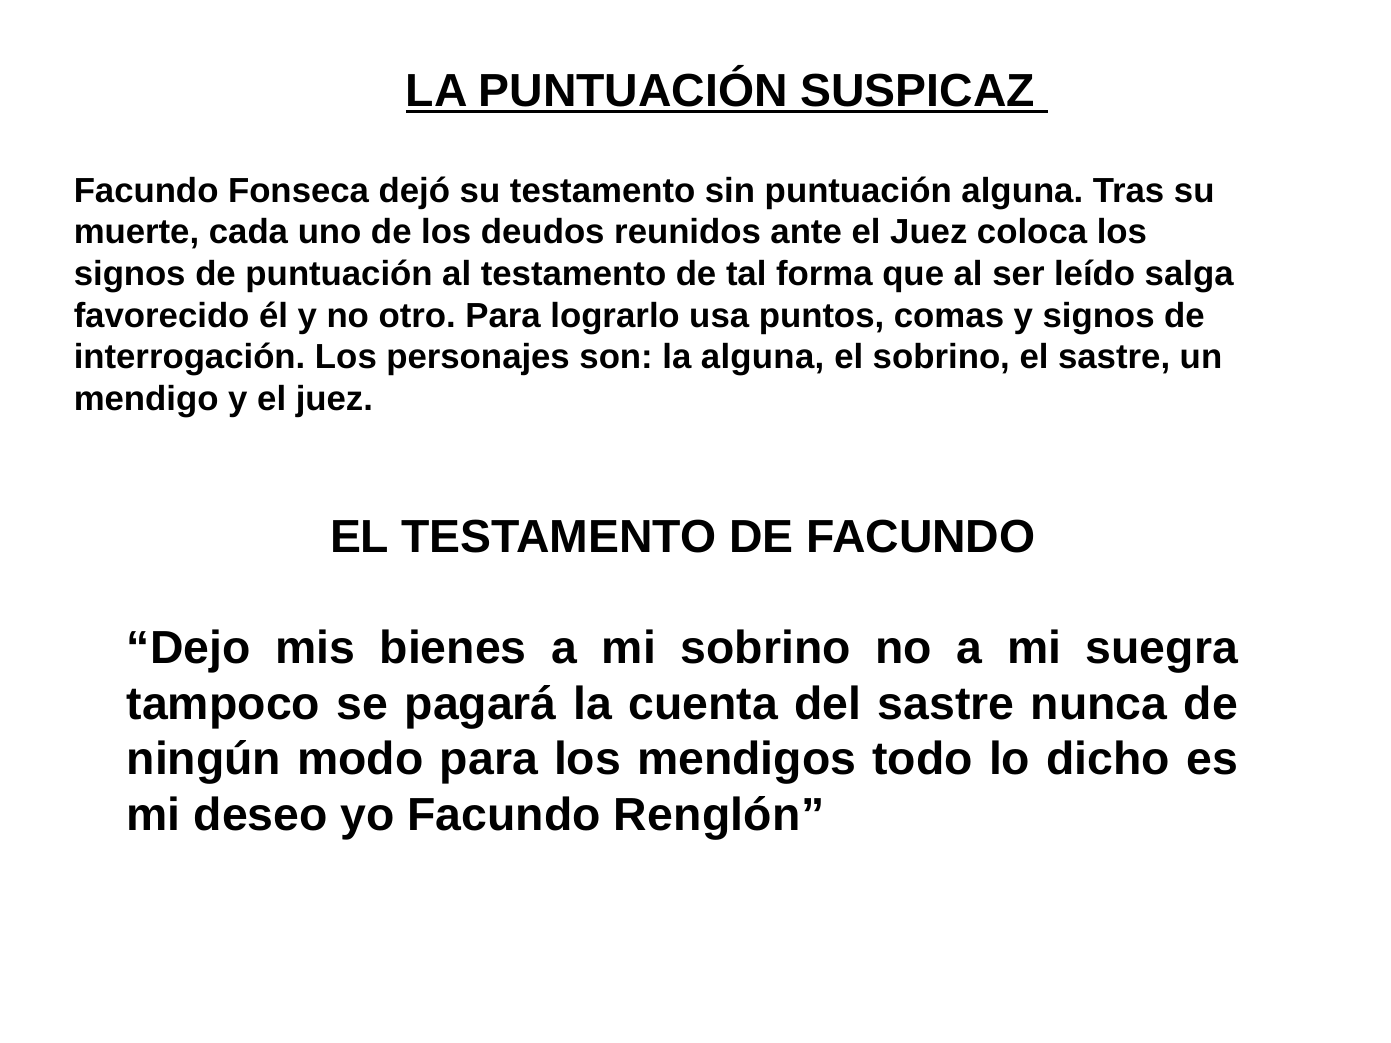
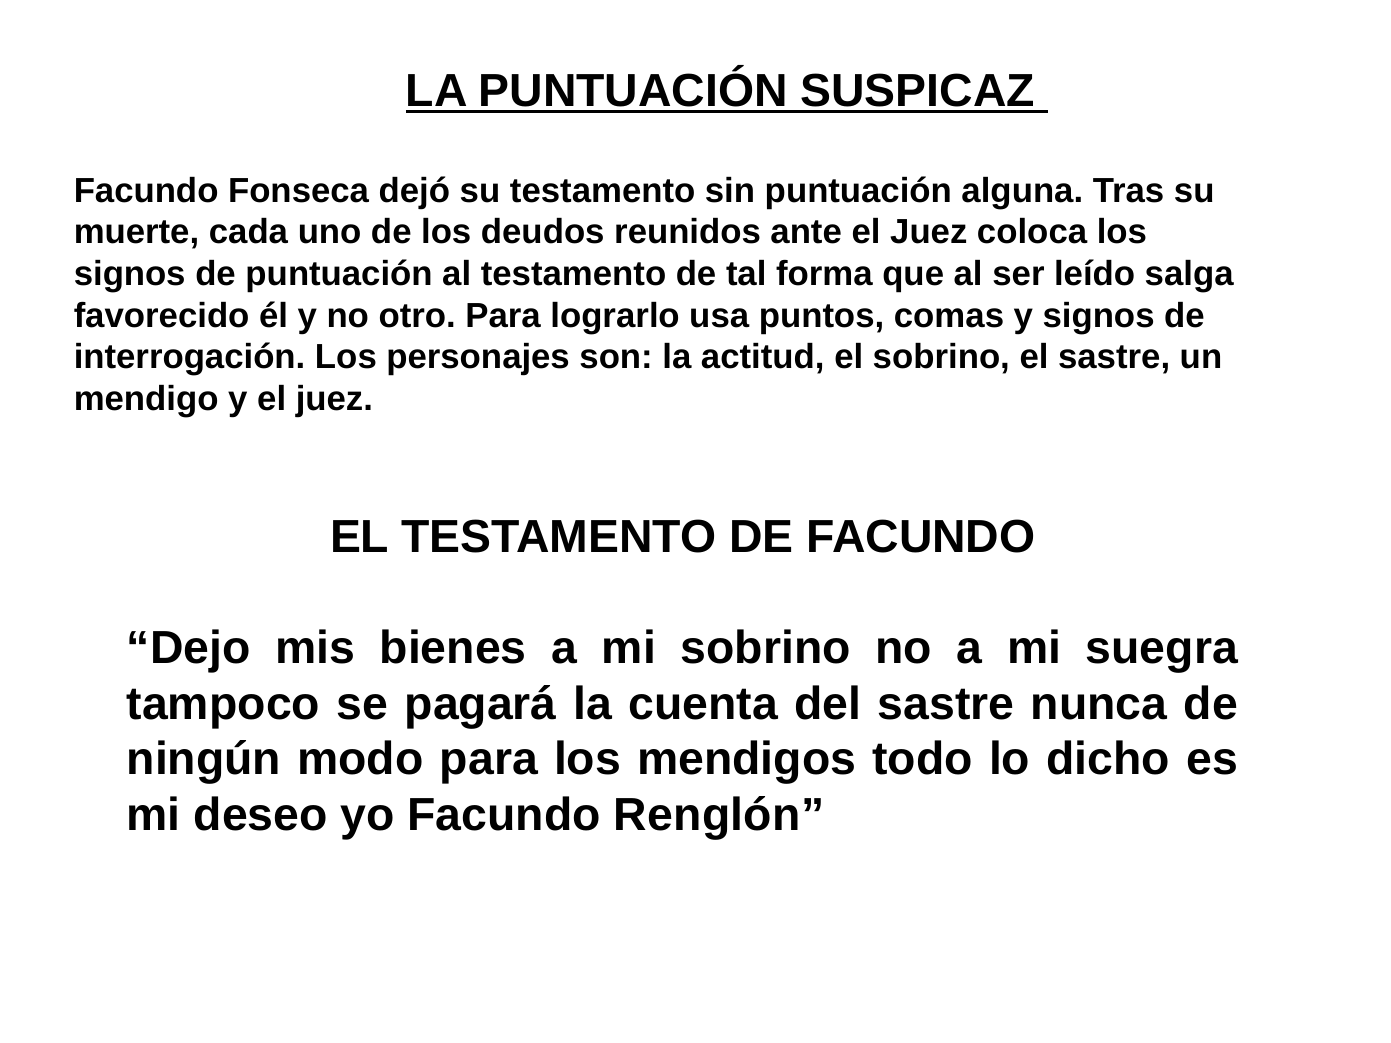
la alguna: alguna -> actitud (763, 358)
